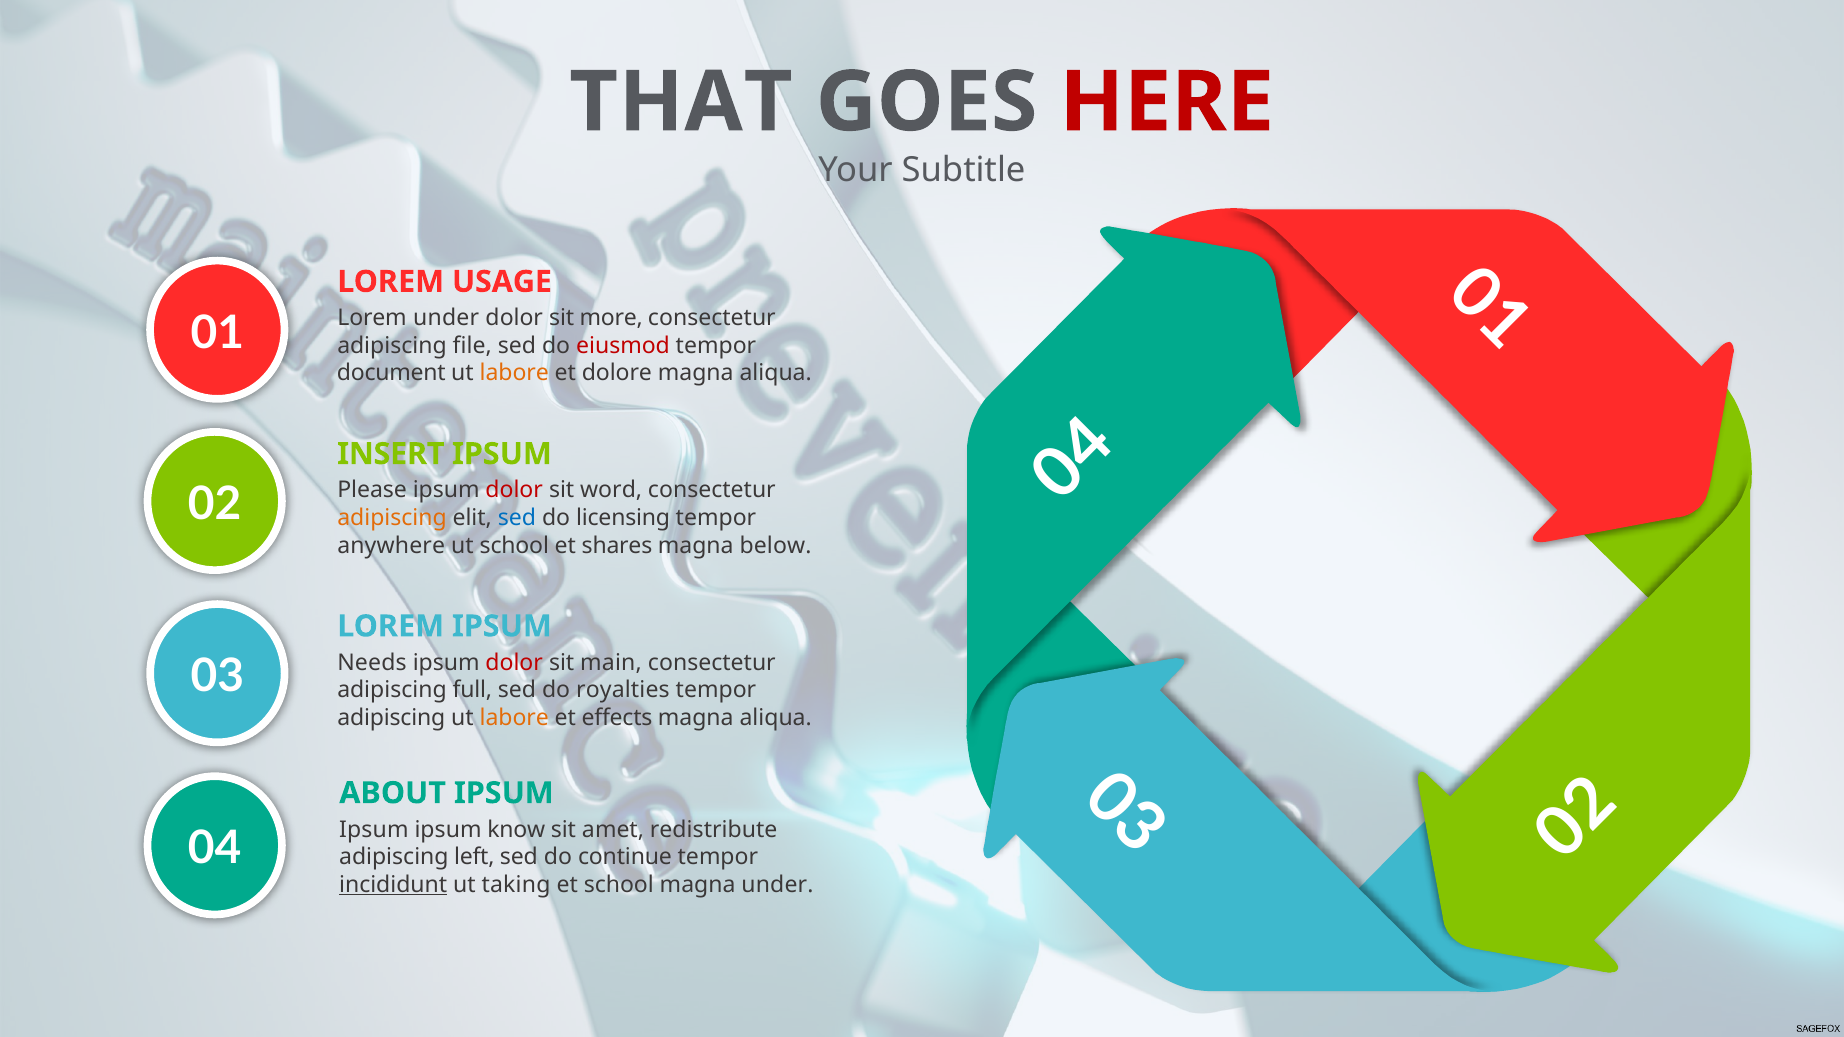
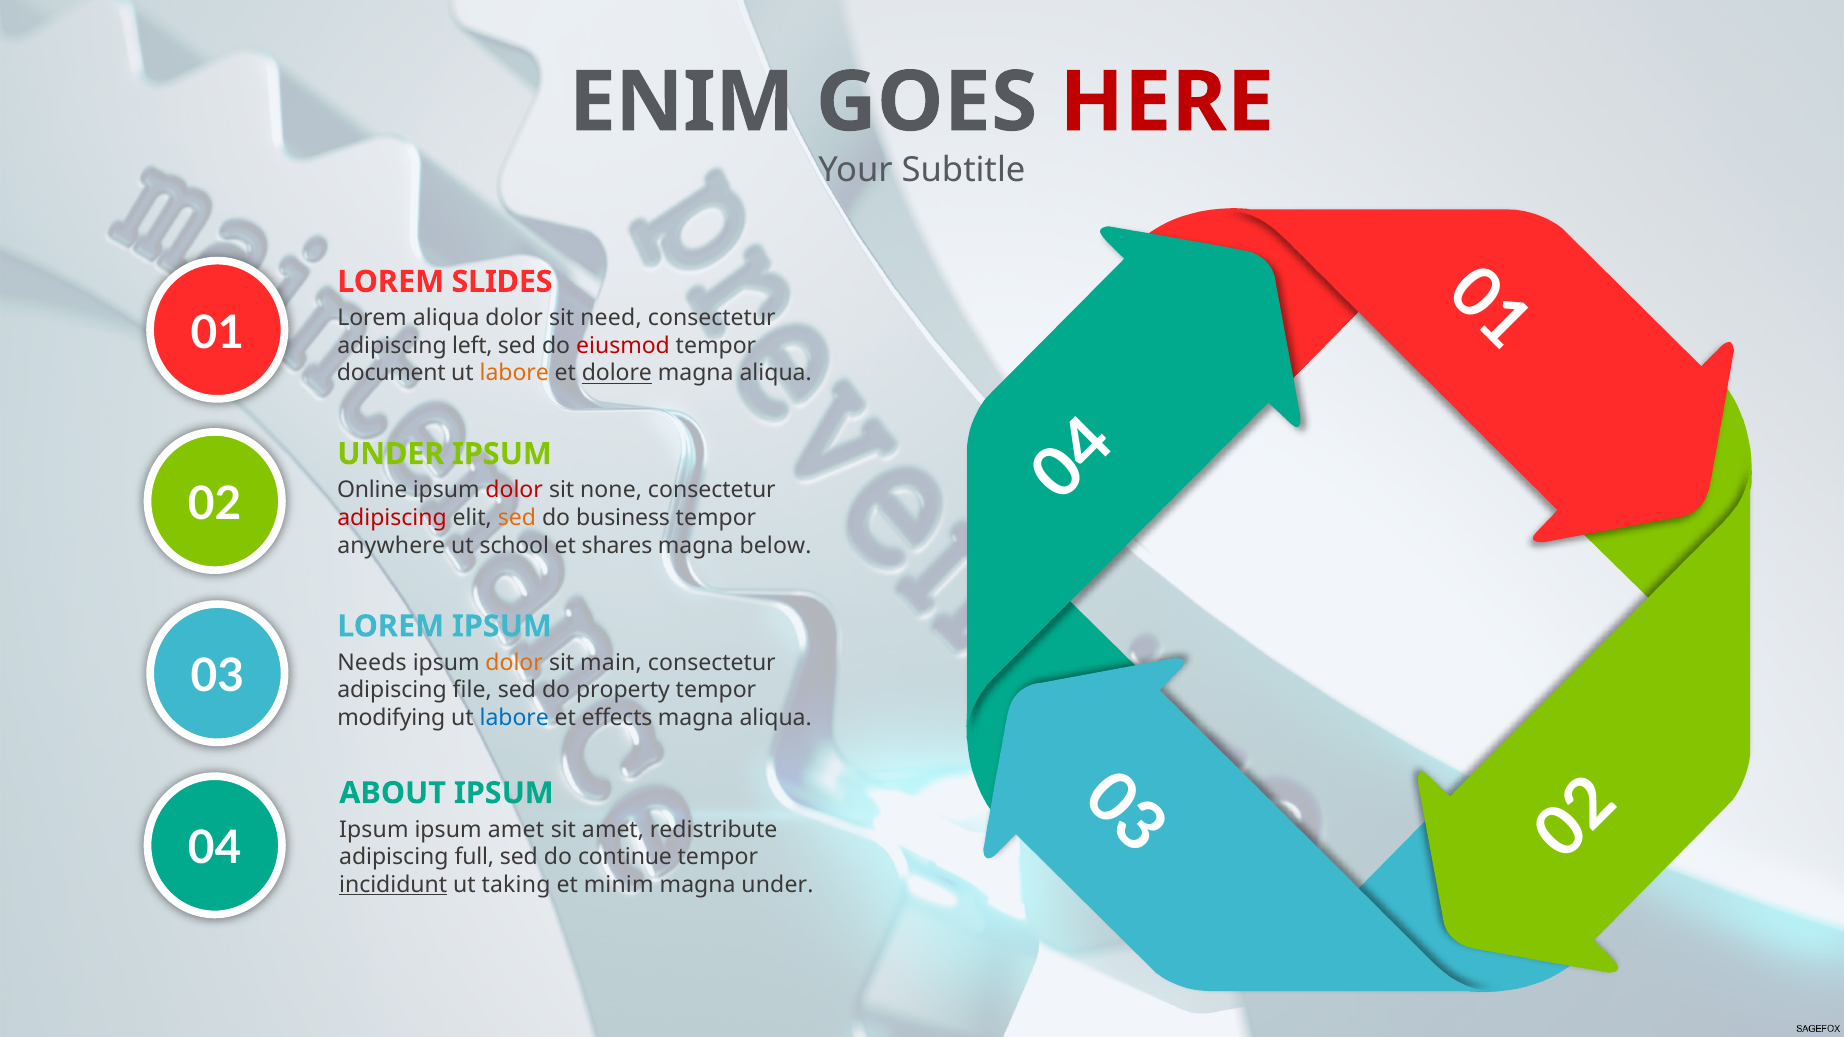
THAT: THAT -> ENIM (682, 102)
USAGE: USAGE -> SLIDES (502, 282)
Lorem under: under -> aliqua (446, 318)
more: more -> need (611, 318)
file: file -> left (472, 346)
dolore underline: none -> present (617, 373)
INSERT: INSERT -> UNDER (391, 454)
Please: Please -> Online (372, 490)
word: word -> none (611, 490)
adipiscing colour: orange -> red (392, 518)
sed colour: blue -> orange (517, 518)
licensing: licensing -> business (623, 518)
dolor colour: red -> orange (514, 663)
full: full -> file (472, 690)
royalties: royalties -> property (623, 690)
adipiscing: adipiscing -> modifying (391, 718)
labore colour: orange -> blue (514, 718)
ipsum know: know -> amet (516, 830)
left: left -> full (474, 857)
et school: school -> minim (619, 885)
